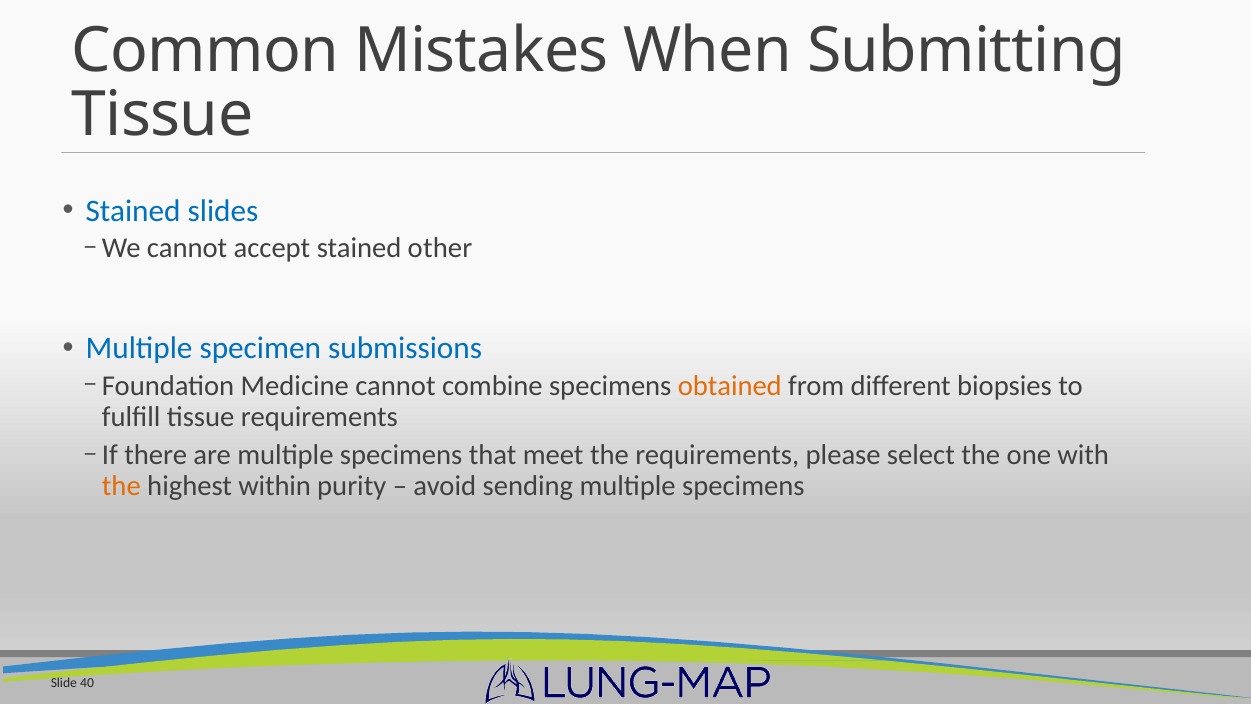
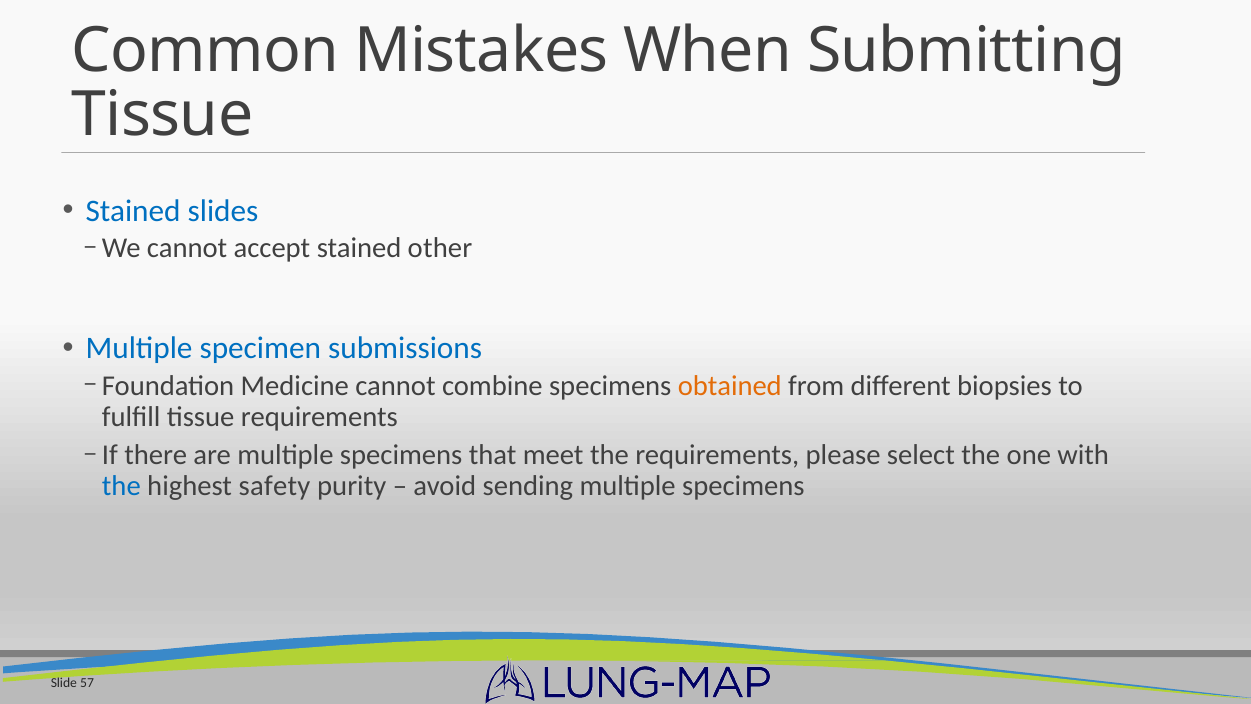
the colour: orange -> blue (121, 486)
within: within -> safety (274, 486)
40: 40 -> 57 (87, 682)
